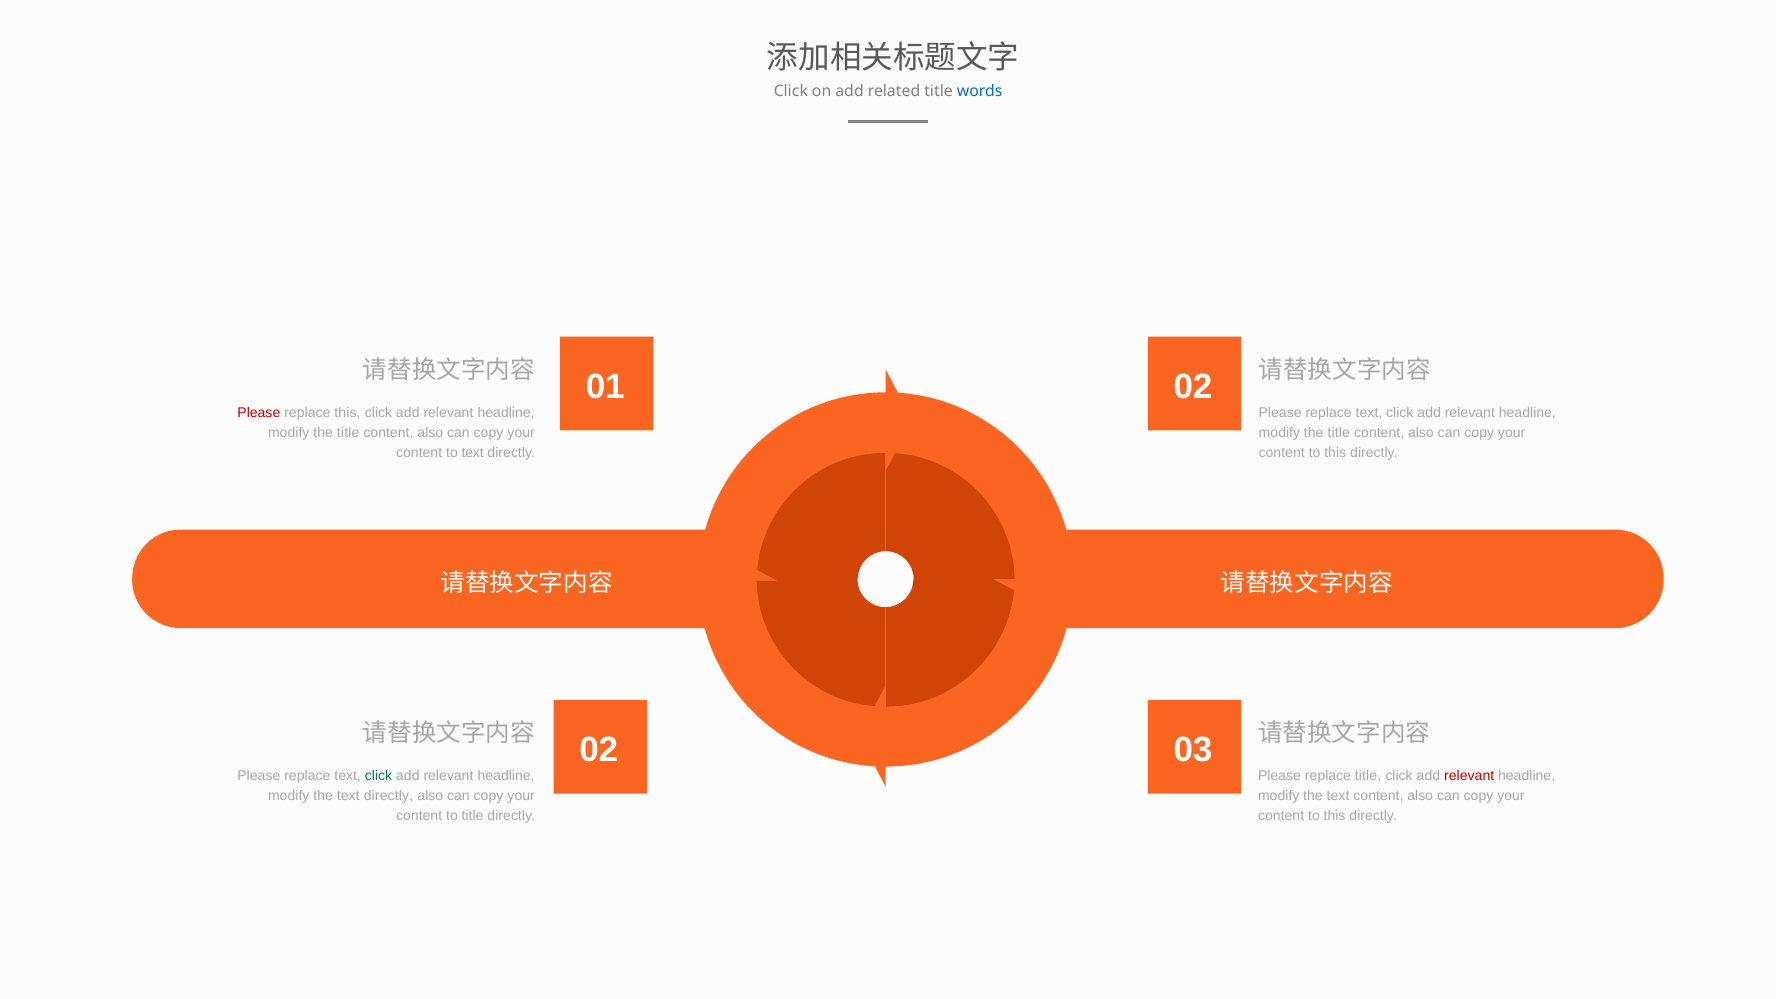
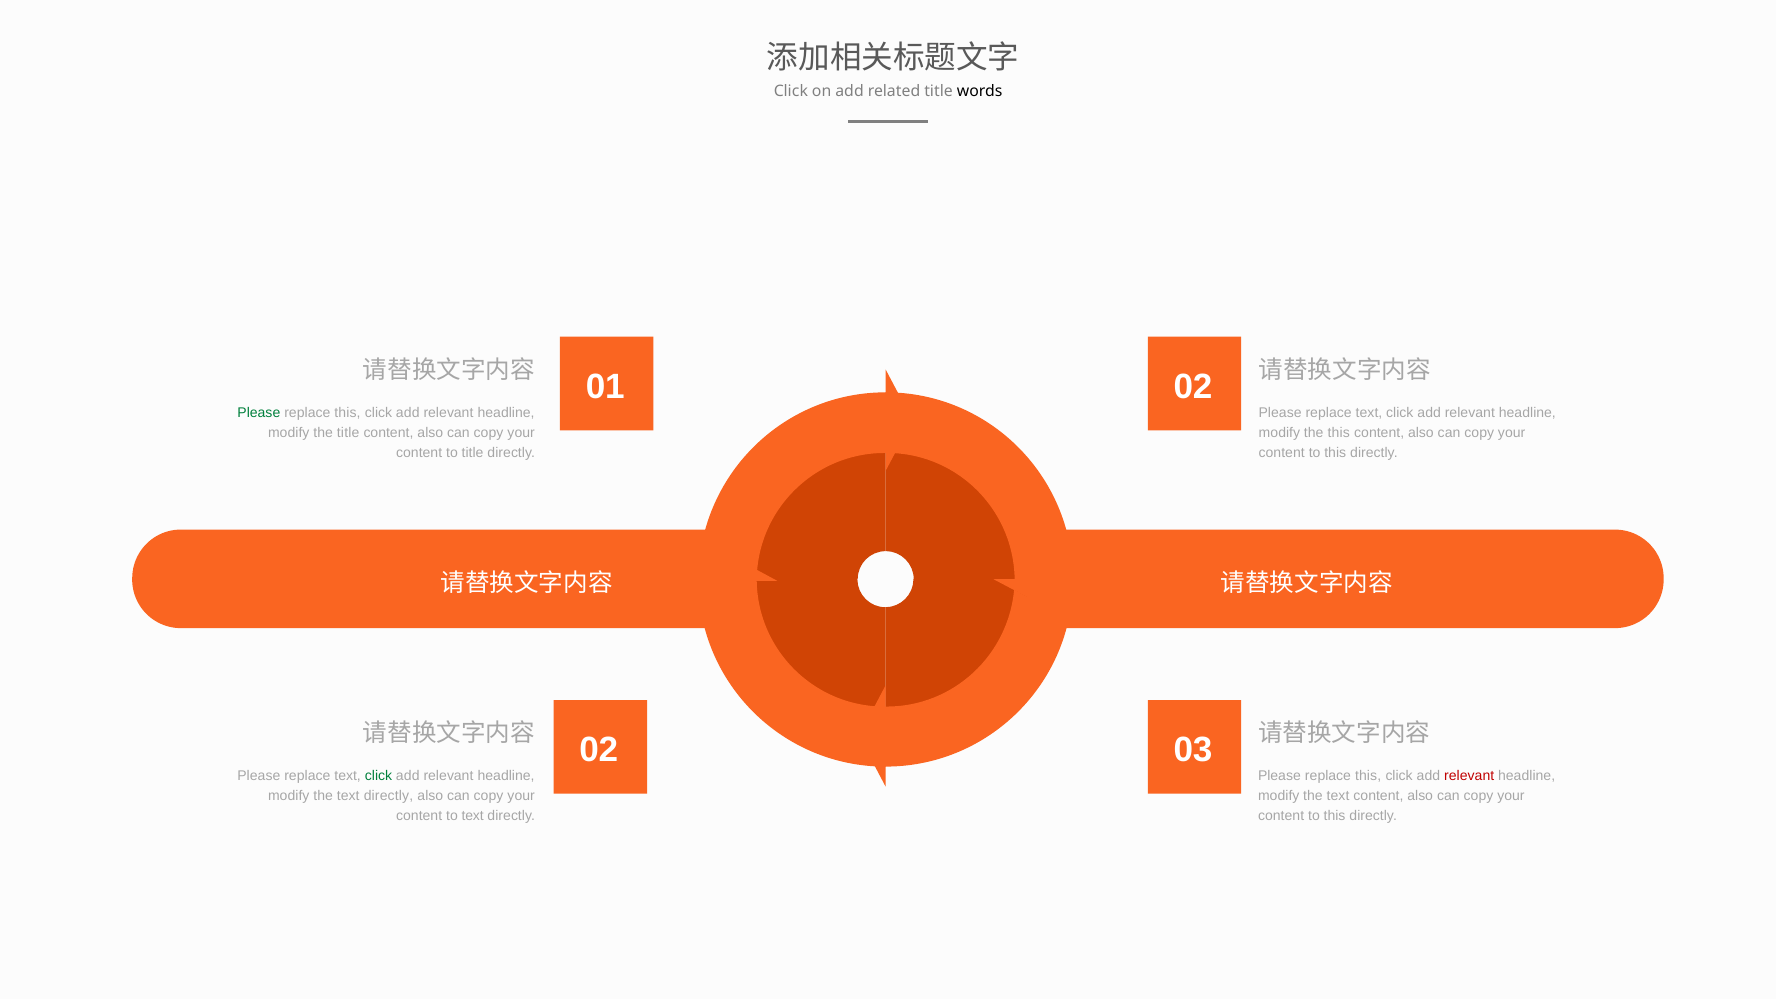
words colour: blue -> black (980, 91)
Please colour: red -> green (259, 412)
title: title -> this (1339, 433)
to text: text -> title (473, 453)
title: title -> this (1368, 776)
to title: title -> text (473, 816)
